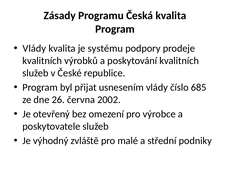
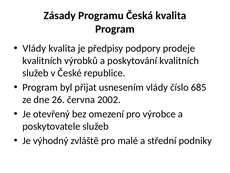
systému: systému -> předpisy (105, 48)
